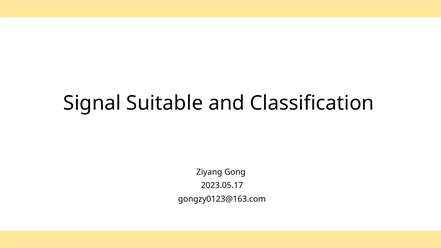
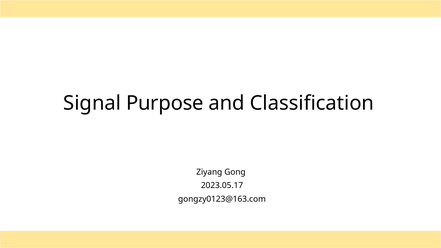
Suitable: Suitable -> Purpose (165, 103)
